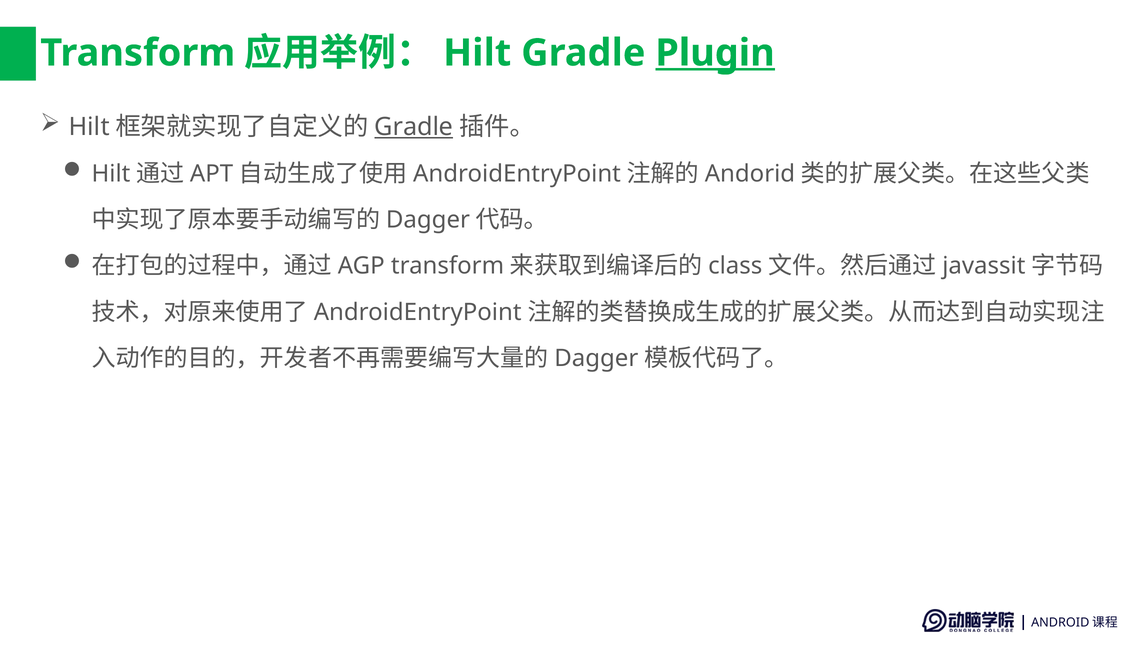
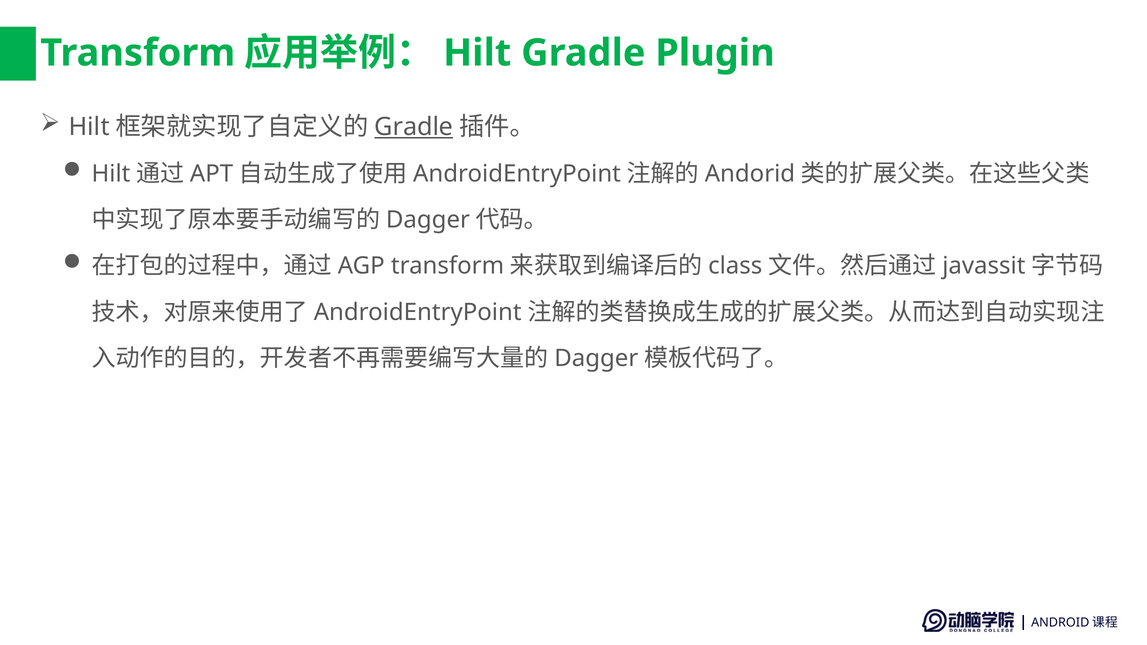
Plugin underline: present -> none (715, 53)
